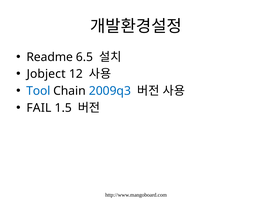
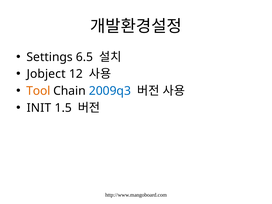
Readme: Readme -> Settings (50, 57)
Tool colour: blue -> orange (38, 91)
FAIL: FAIL -> INIT (39, 108)
